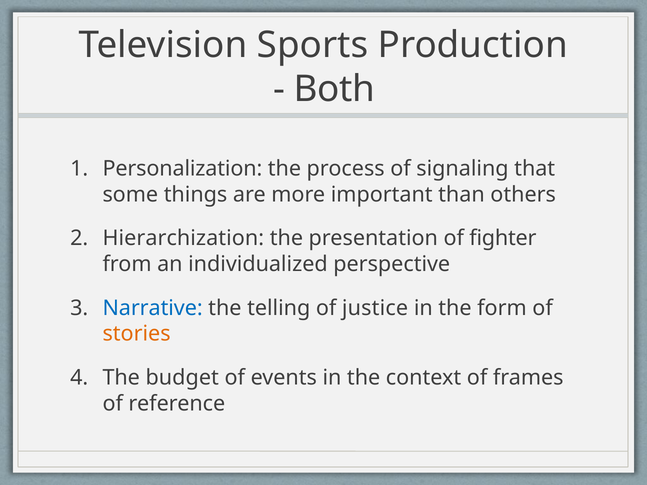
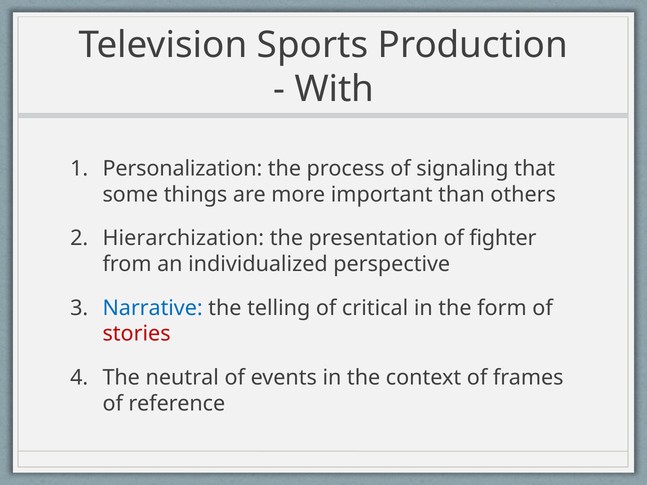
Both: Both -> With (334, 89)
justice: justice -> critical (375, 308)
stories colour: orange -> red (137, 334)
budget: budget -> neutral (182, 378)
